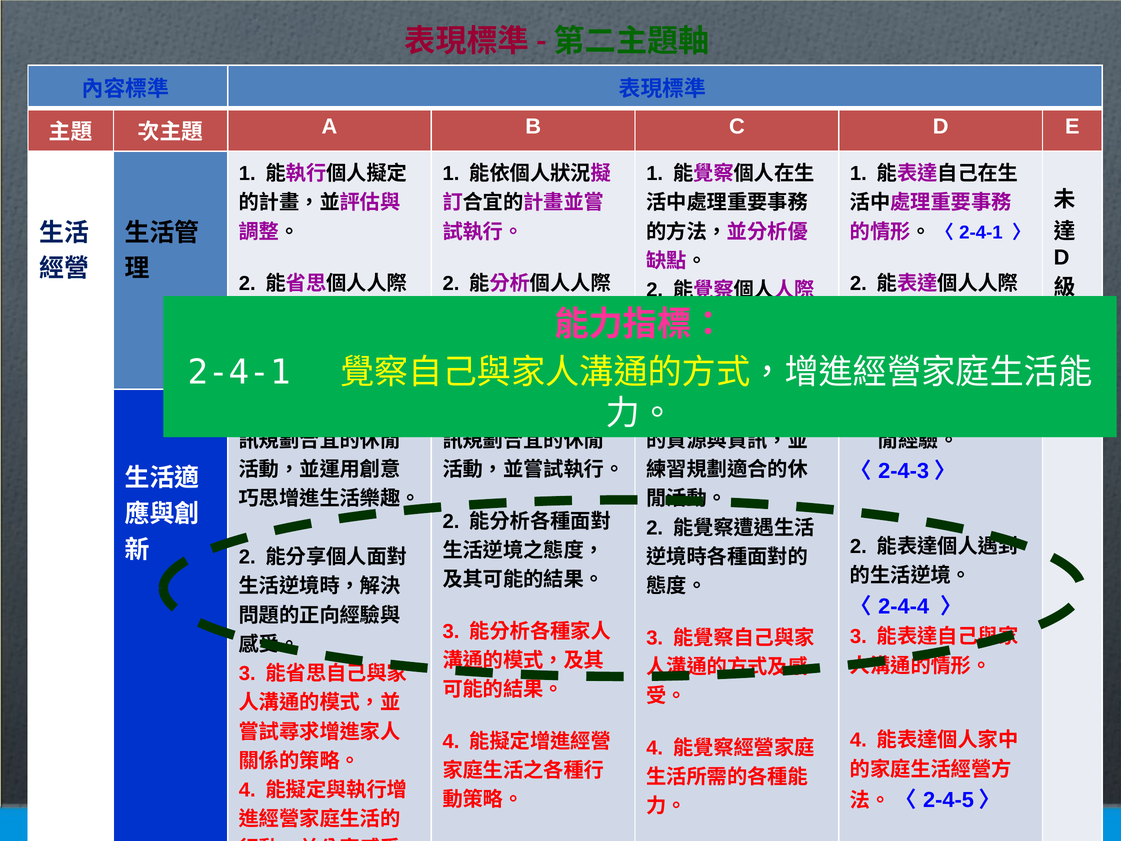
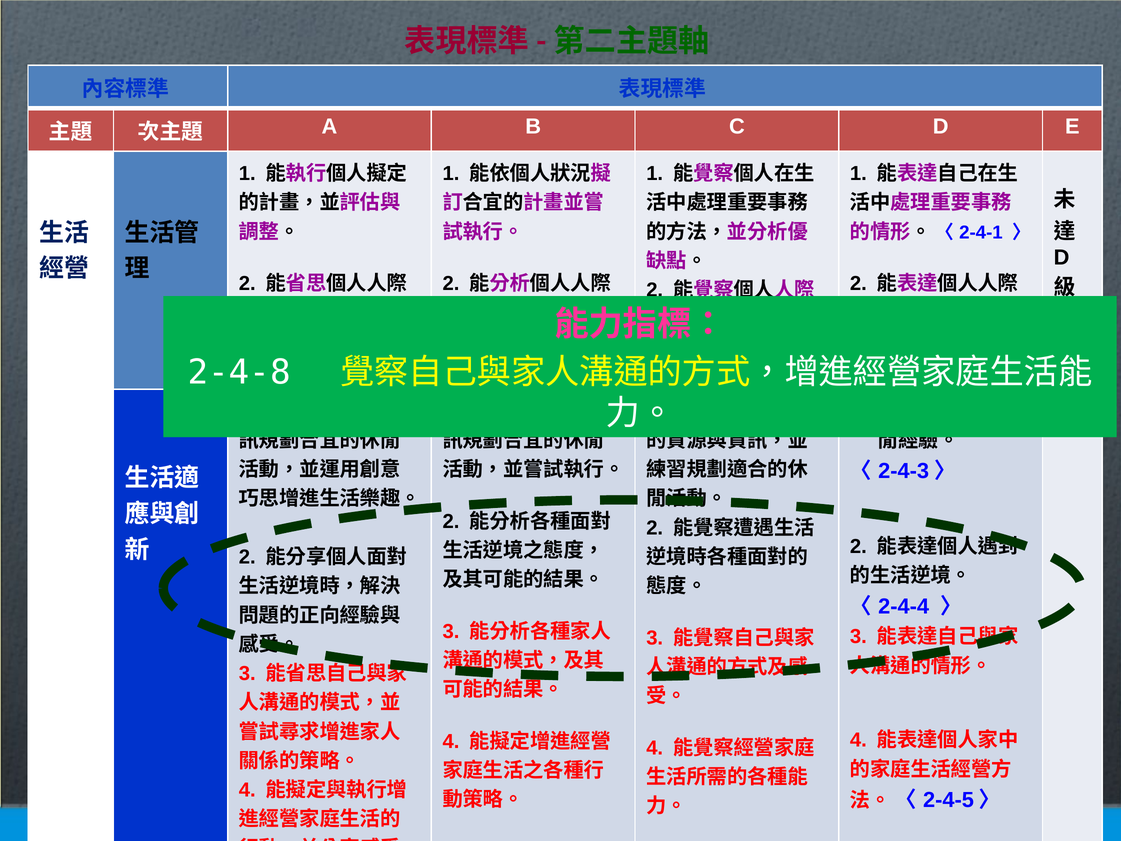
2-4-1: 2-4-1 -> 2-4-8 (239, 372)
